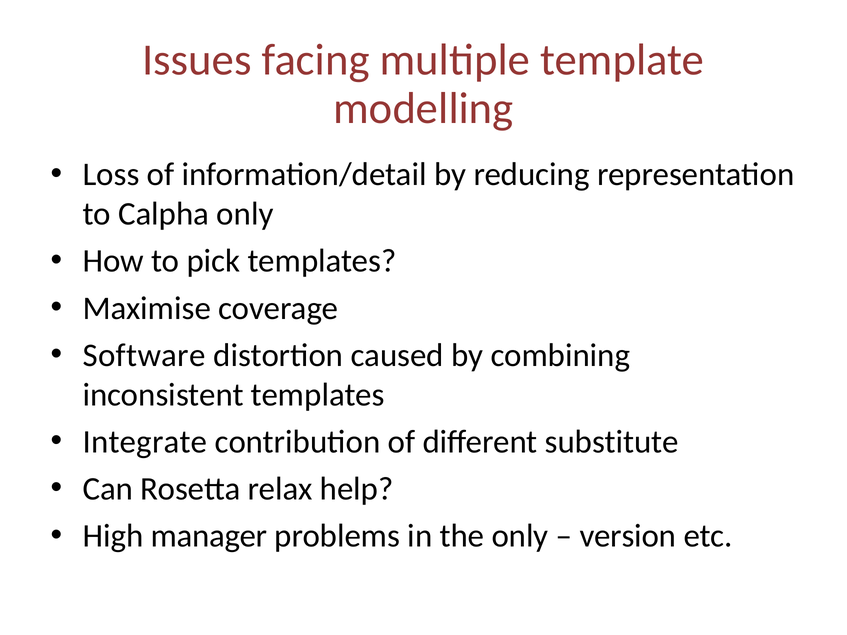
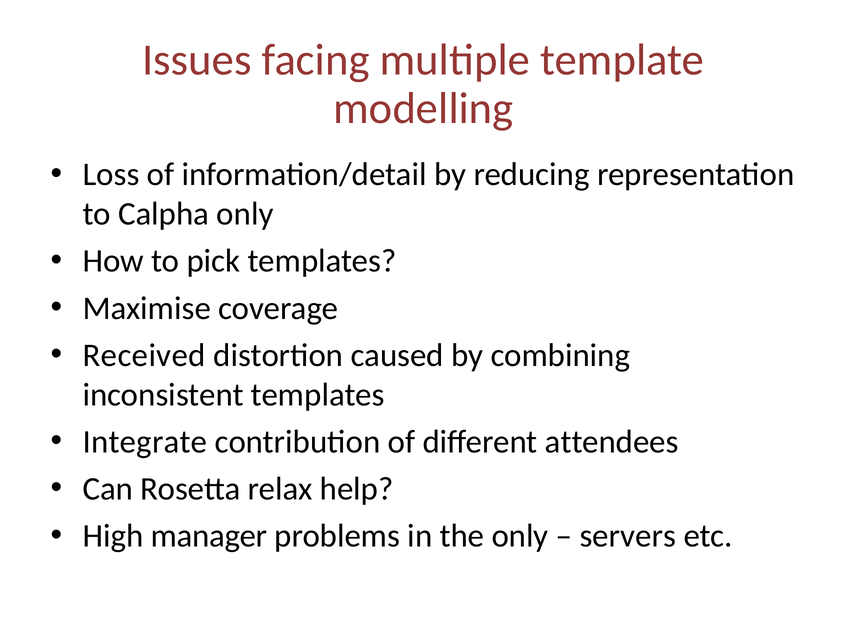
Software: Software -> Received (144, 355)
substitute: substitute -> attendees (612, 442)
version: version -> servers (628, 536)
